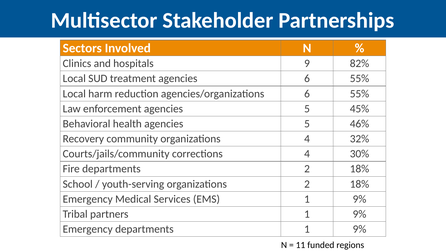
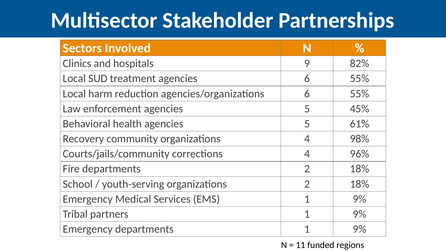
46%: 46% -> 61% (360, 124)
32%: 32% -> 98% (360, 139)
30%: 30% -> 96% (360, 154)
